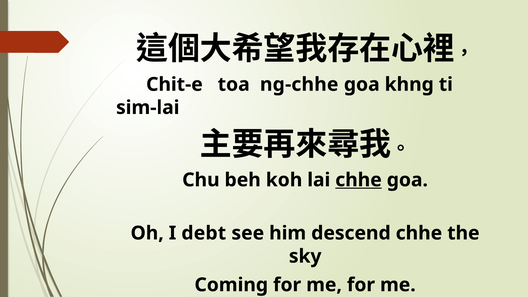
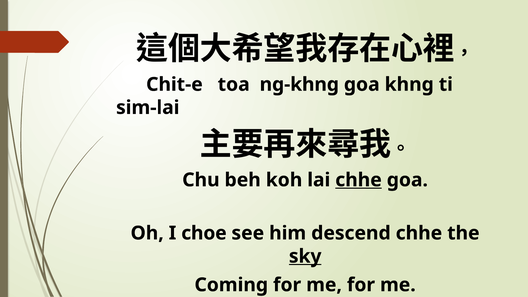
ng-chhe: ng-chhe -> ng-khng (299, 84)
debt: debt -> choe (204, 233)
sky underline: none -> present (305, 256)
